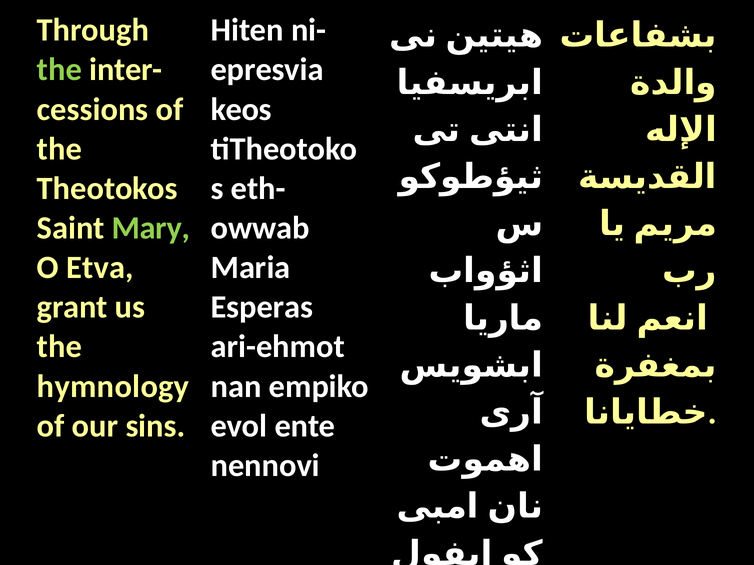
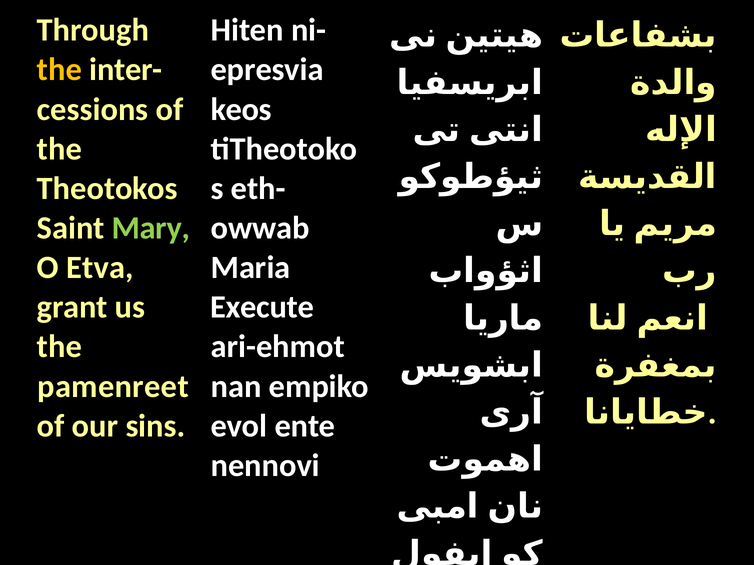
the colour: light green -> yellow (59, 70)
Esperas: Esperas -> Execute (262, 307)
hymnology: hymnology -> pamenreet (113, 387)
